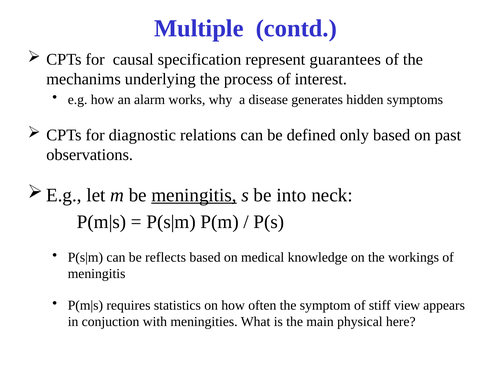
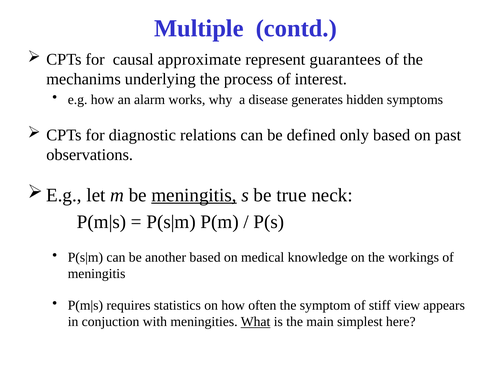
specification: specification -> approximate (199, 59)
into: into -> true (291, 195)
reflects: reflects -> another (166, 258)
What underline: none -> present (256, 322)
physical: physical -> simplest (360, 322)
